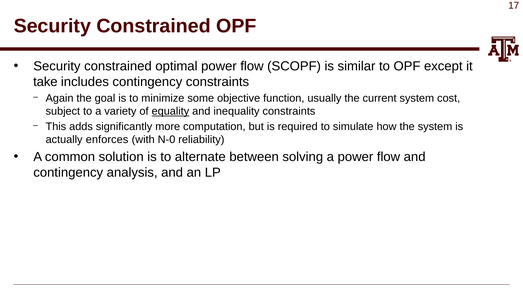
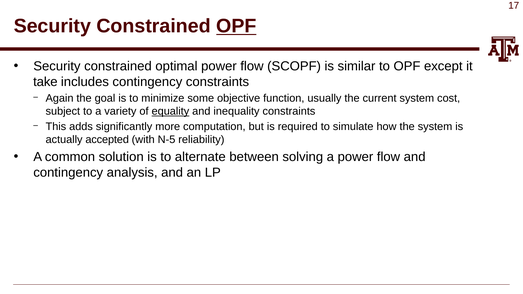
OPF underline: none -> present (236, 26)
enforces: enforces -> accepted (107, 140)
N-0: N-0 -> N-5 (167, 140)
